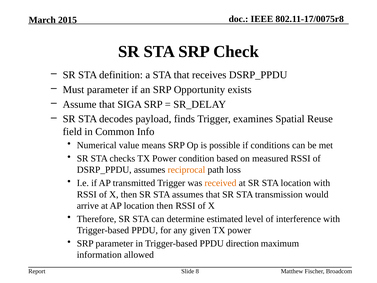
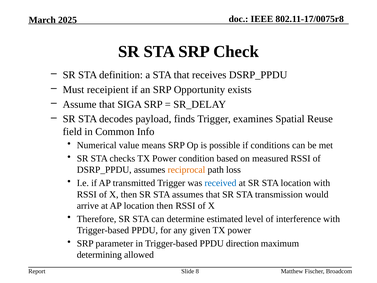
2015: 2015 -> 2025 (67, 20)
Must parameter: parameter -> receipient (108, 90)
received colour: orange -> blue (220, 183)
information: information -> determining (99, 255)
